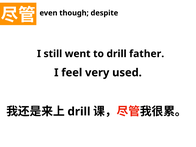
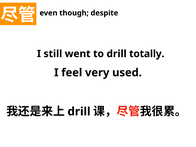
father: father -> totally (147, 54)
